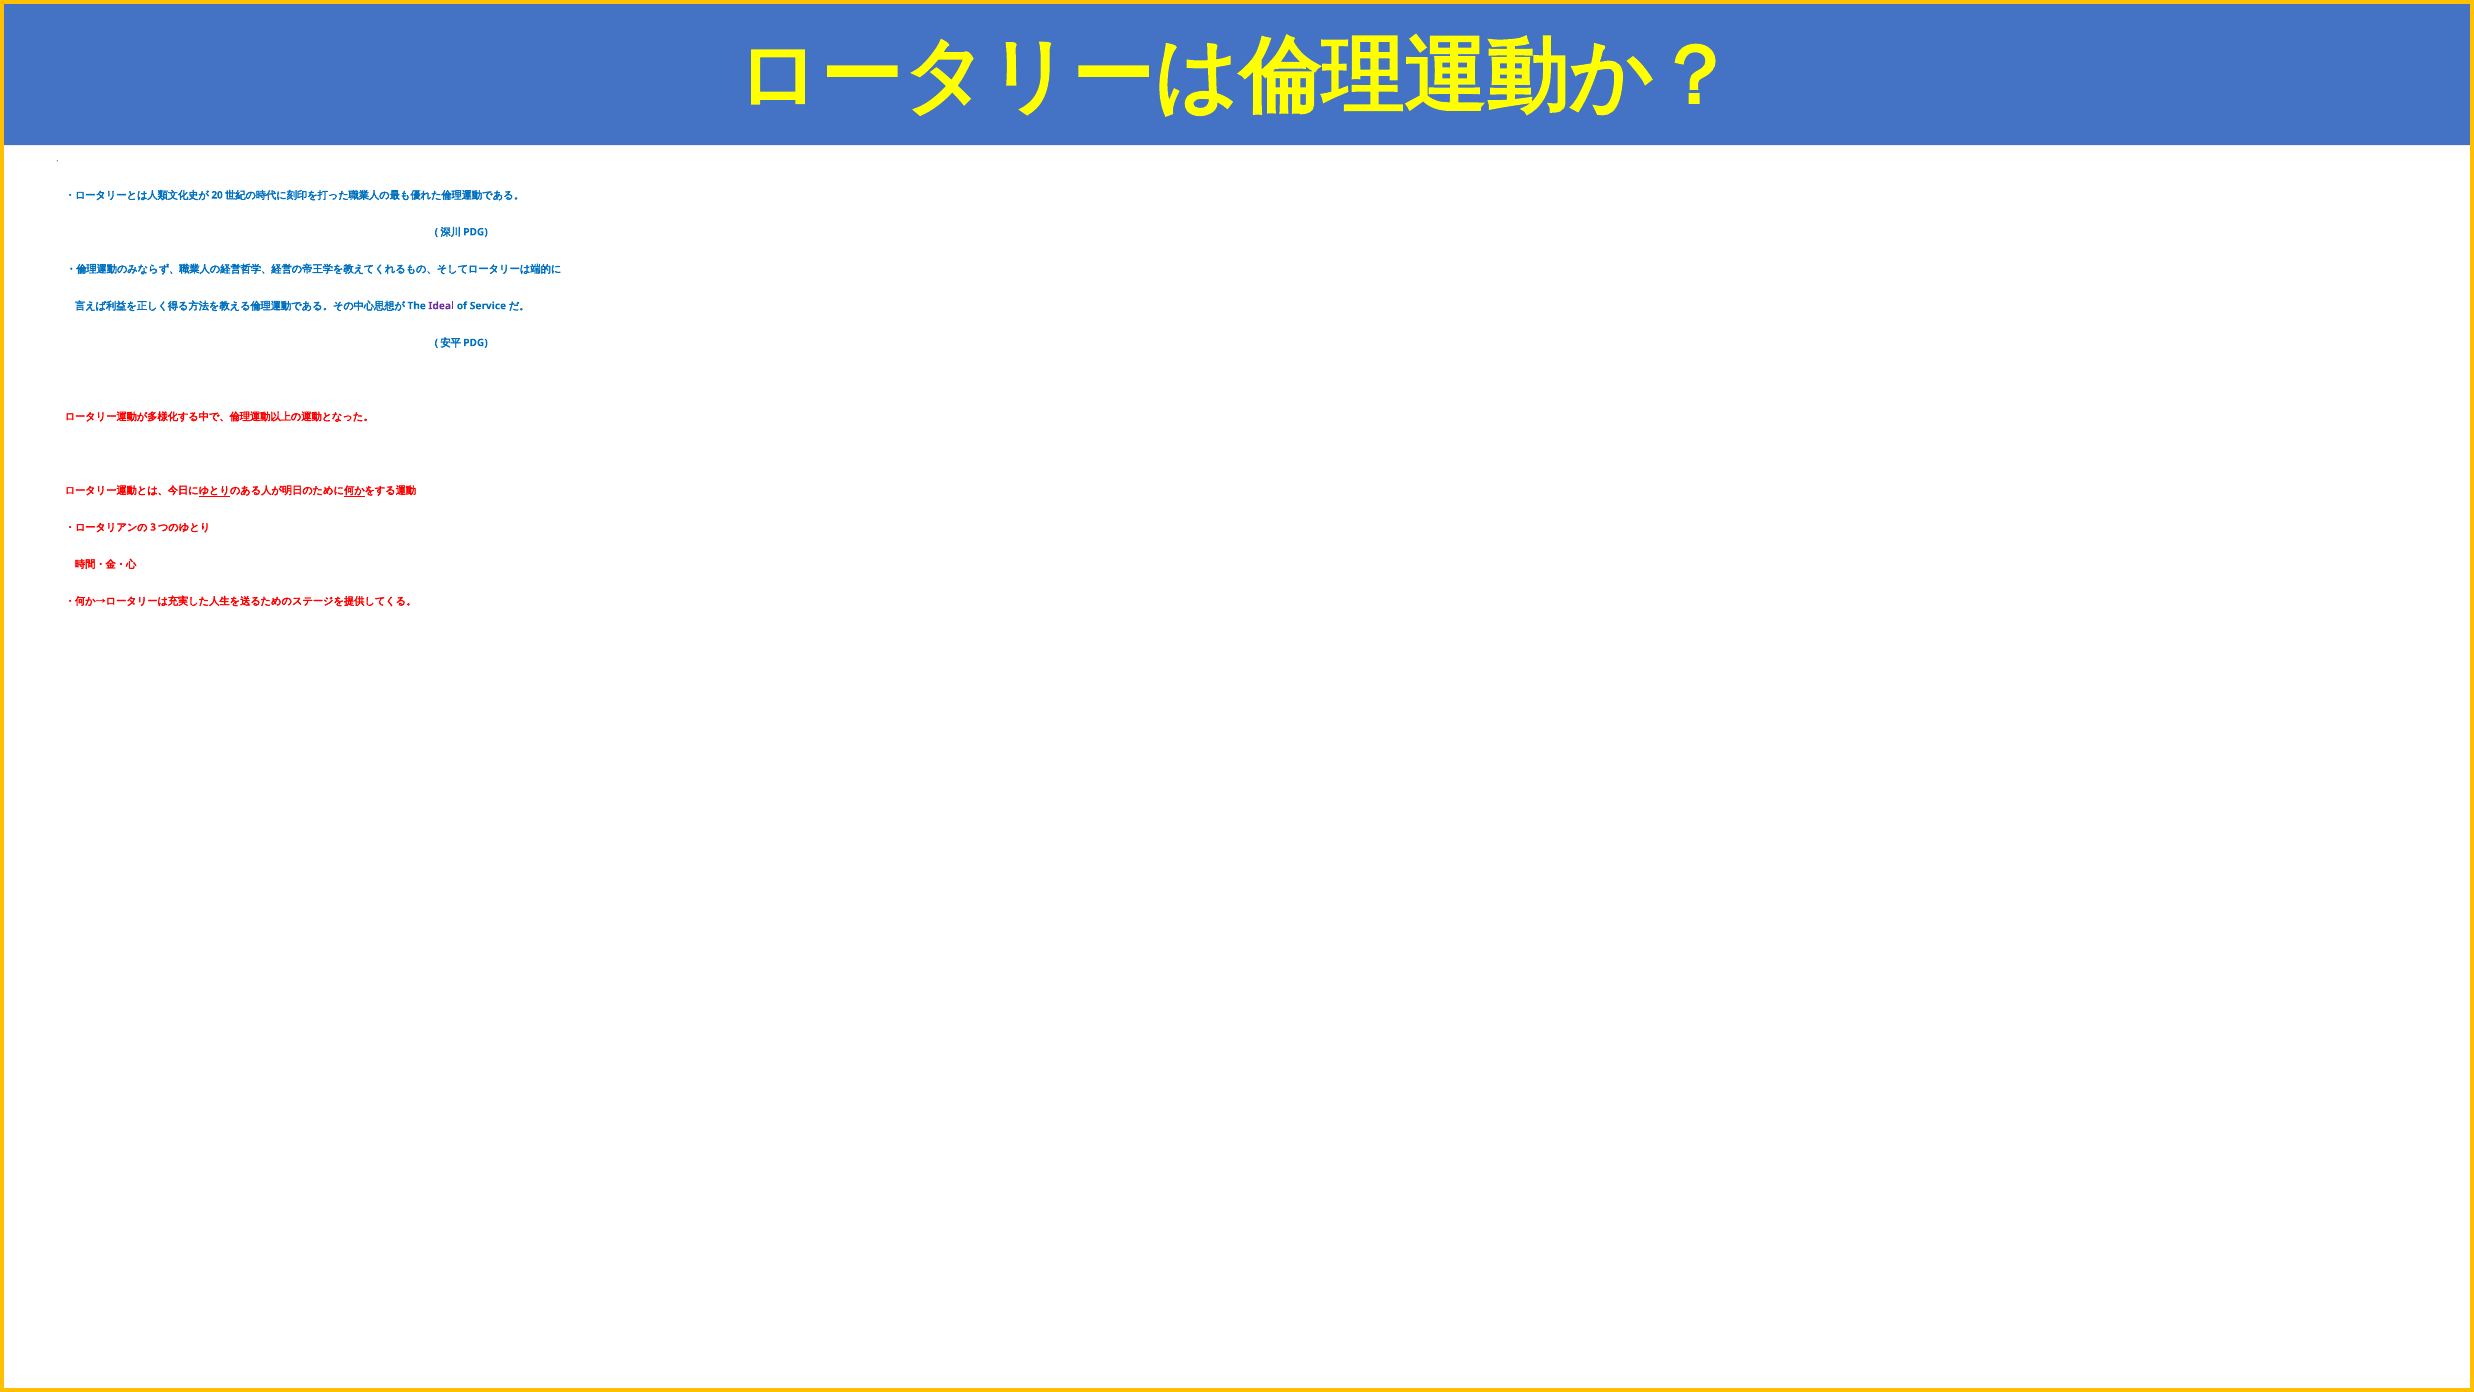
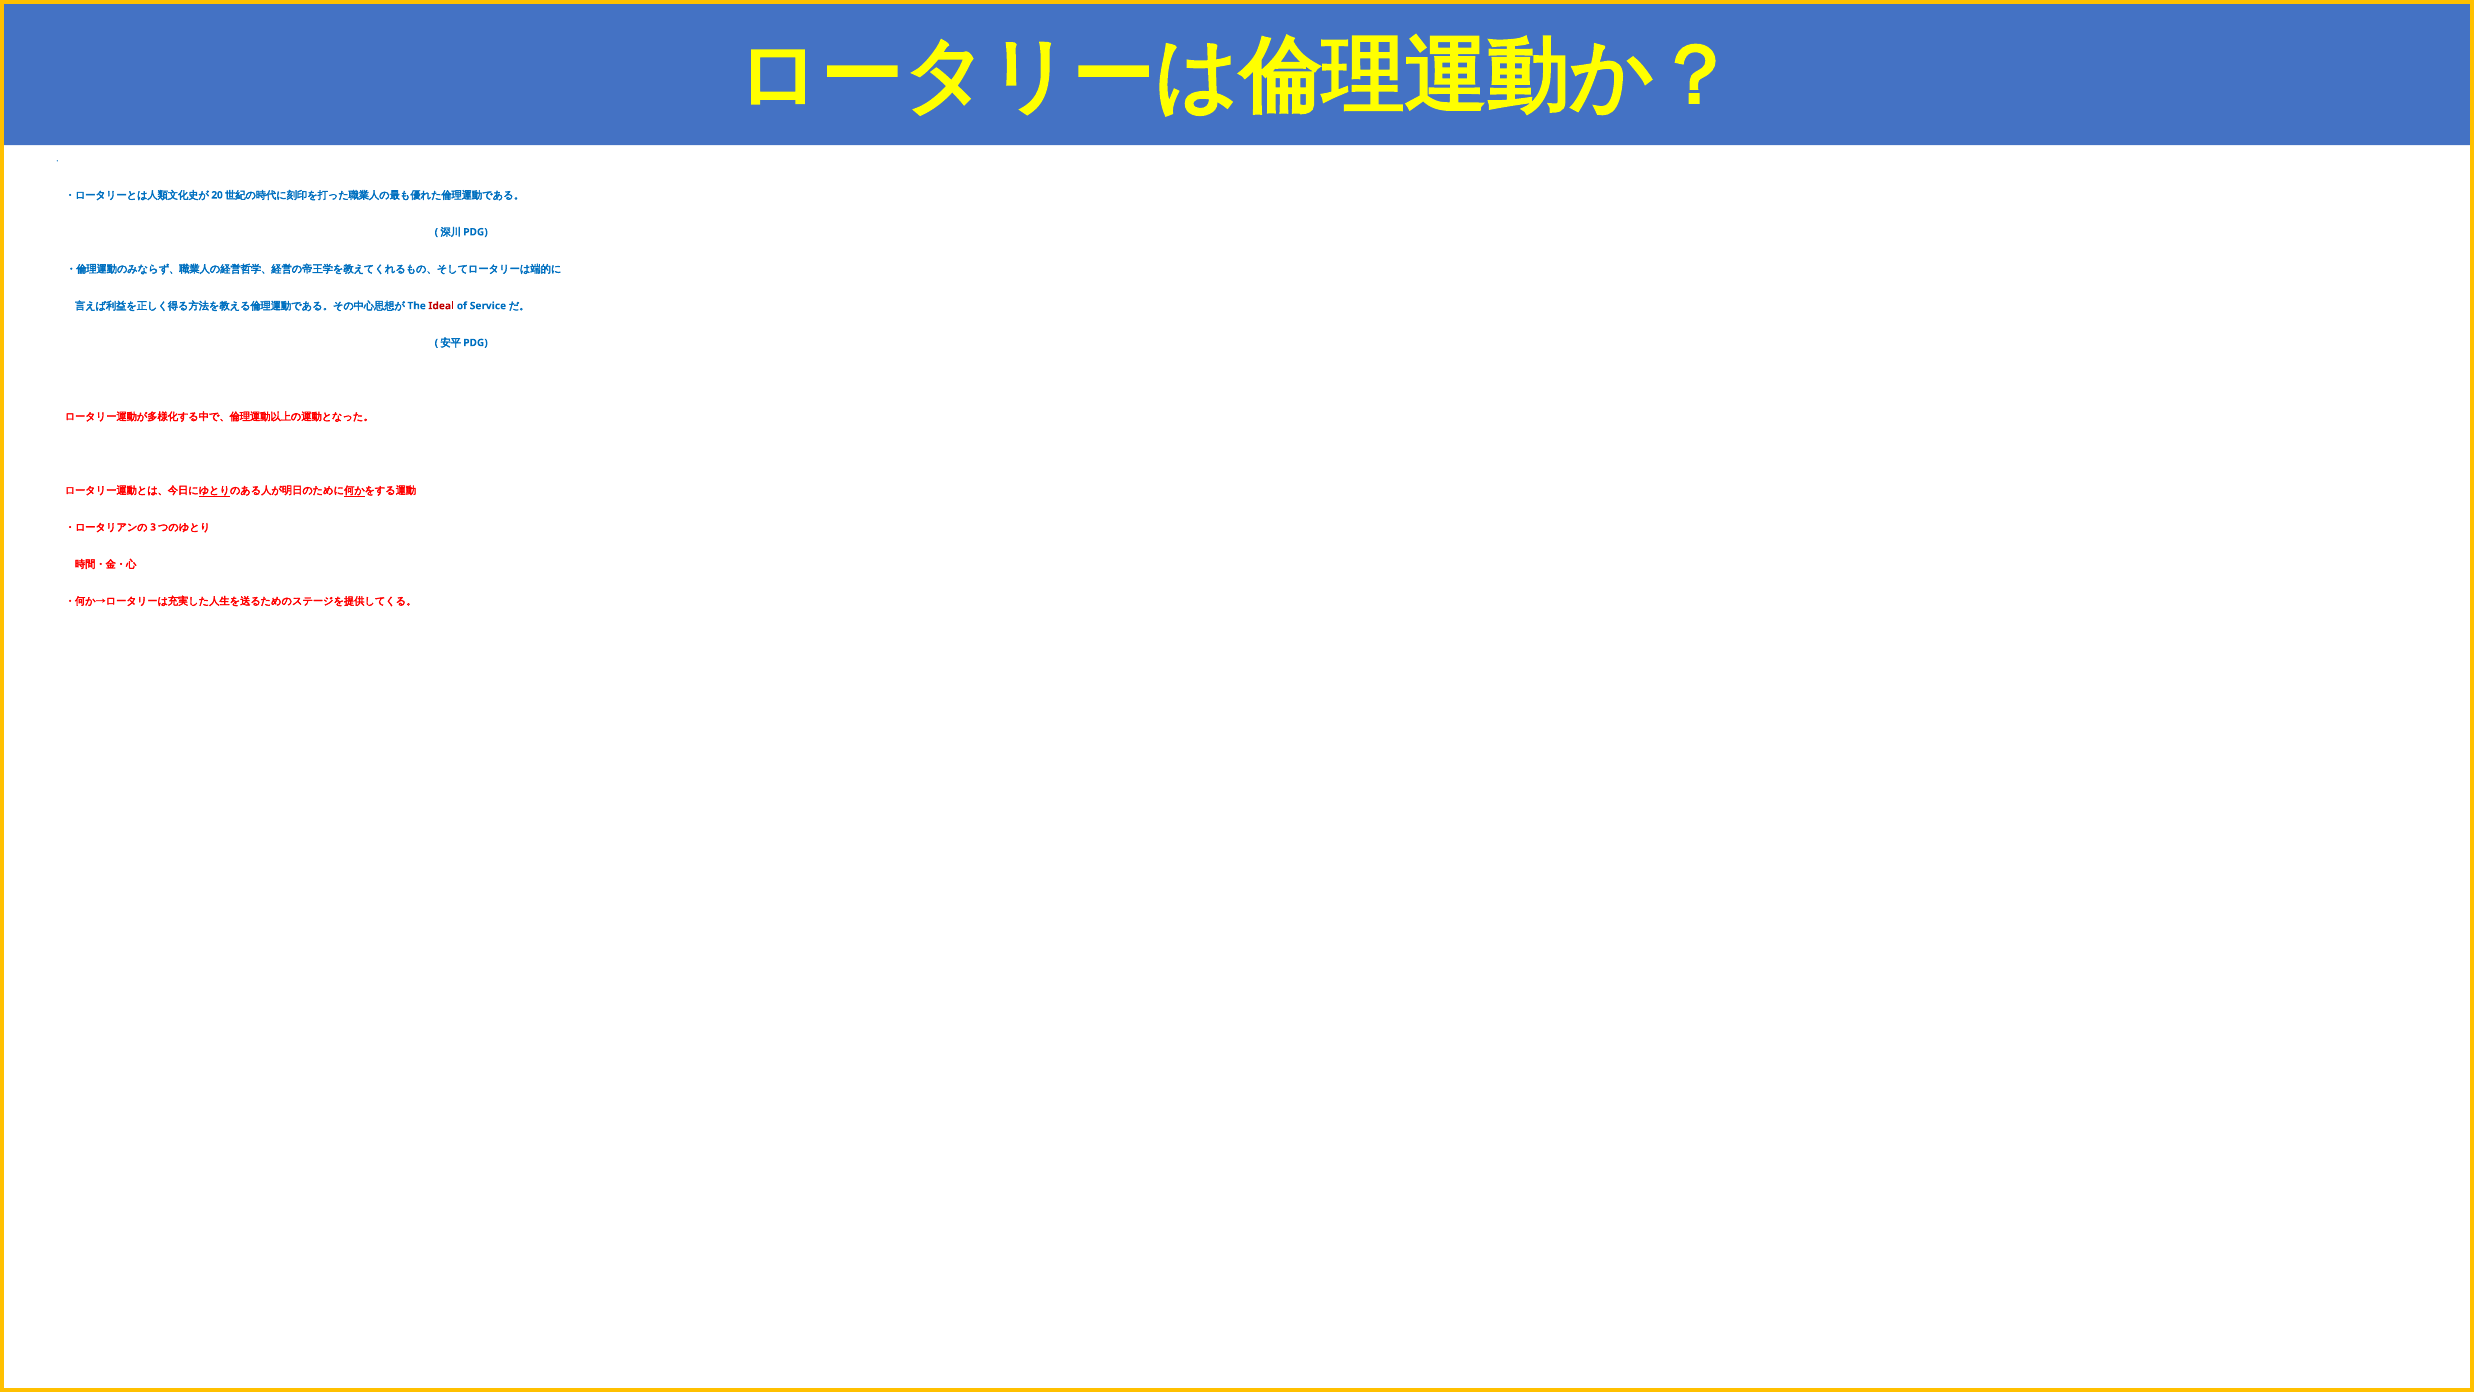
Ideal colour: purple -> red (441, 306)
